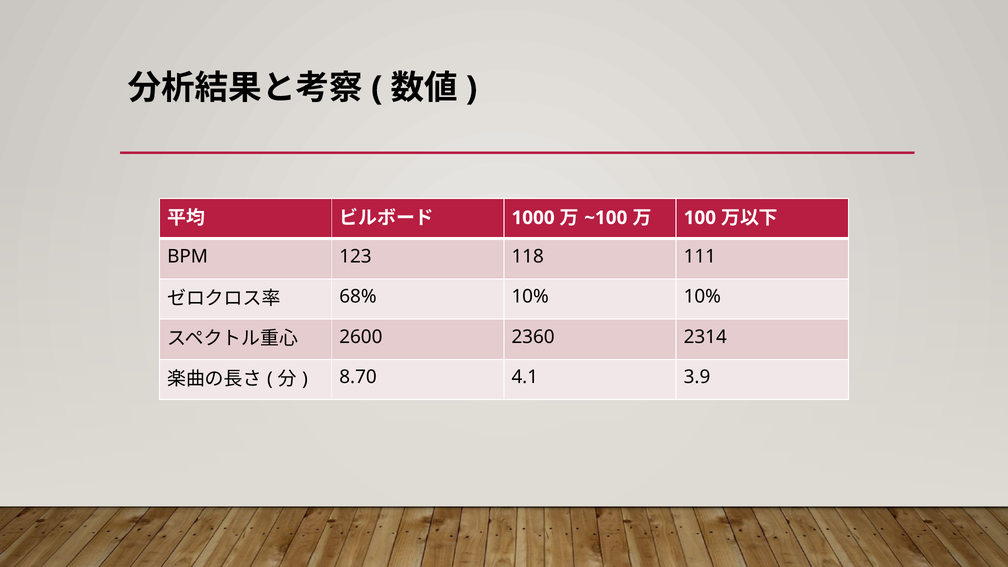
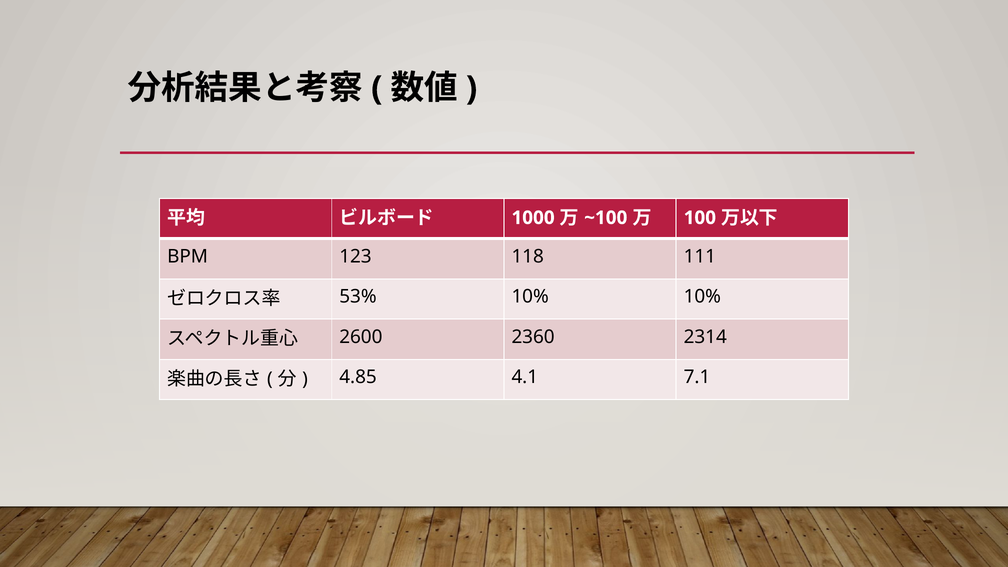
68%: 68% -> 53% (358, 297)
8.70: 8.70 -> 4.85 (358, 377)
3.9: 3.9 -> 7.1 (697, 377)
